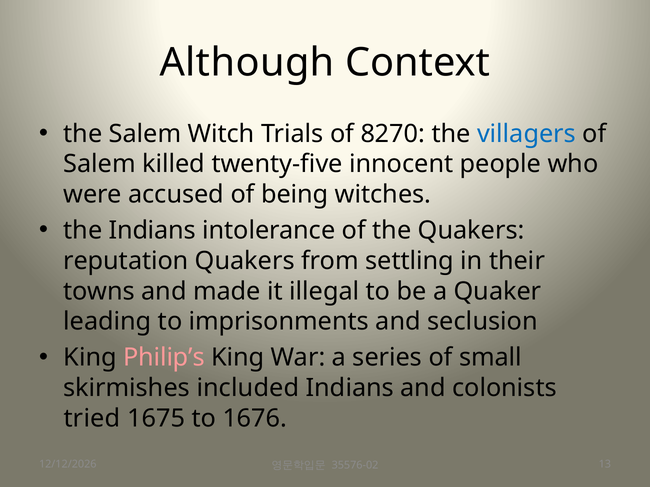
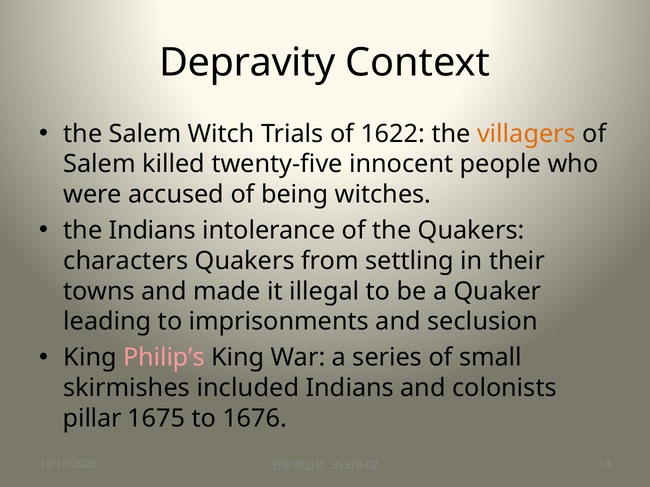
Although: Although -> Depravity (247, 63)
8270: 8270 -> 1622 (393, 134)
villagers colour: blue -> orange (526, 134)
reputation: reputation -> characters (126, 261)
tried: tried -> pillar (92, 419)
